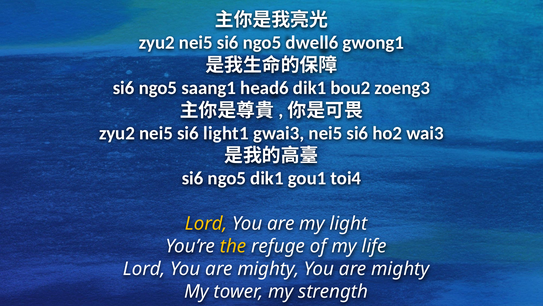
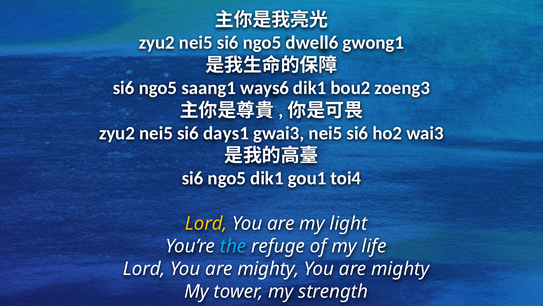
head6: head6 -> ways6 (265, 88)
light1: light1 -> days1 (226, 133)
the colour: yellow -> light blue (233, 246)
